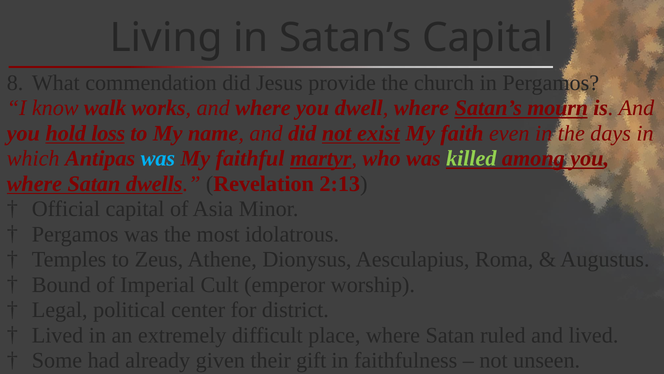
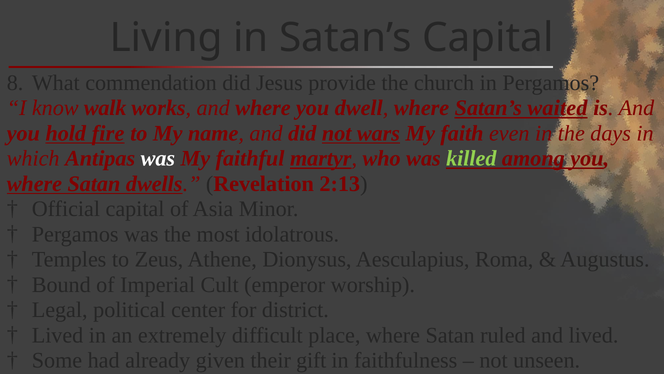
mourn: mourn -> waited (557, 108)
loss: loss -> fire (108, 133)
exist: exist -> wars (378, 133)
was colour: light blue -> white (158, 158)
